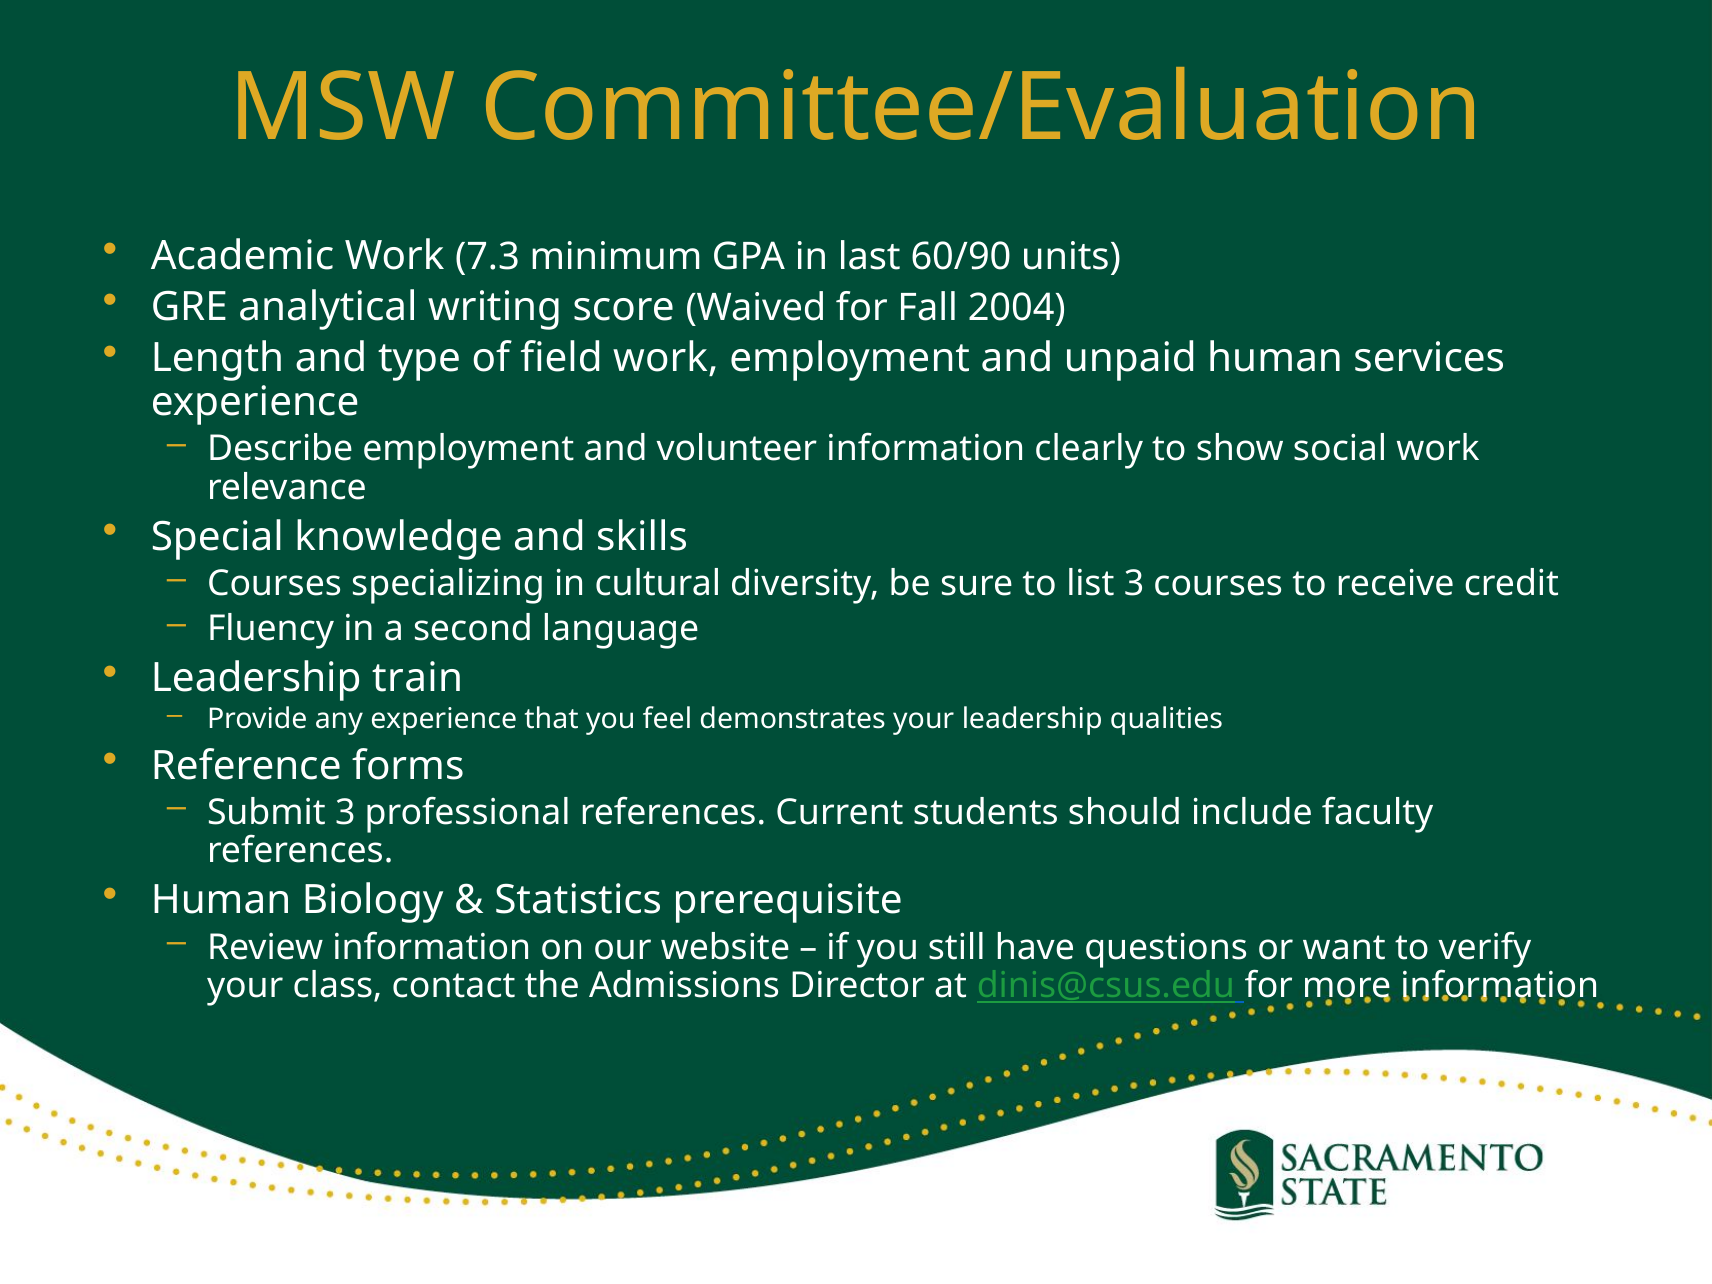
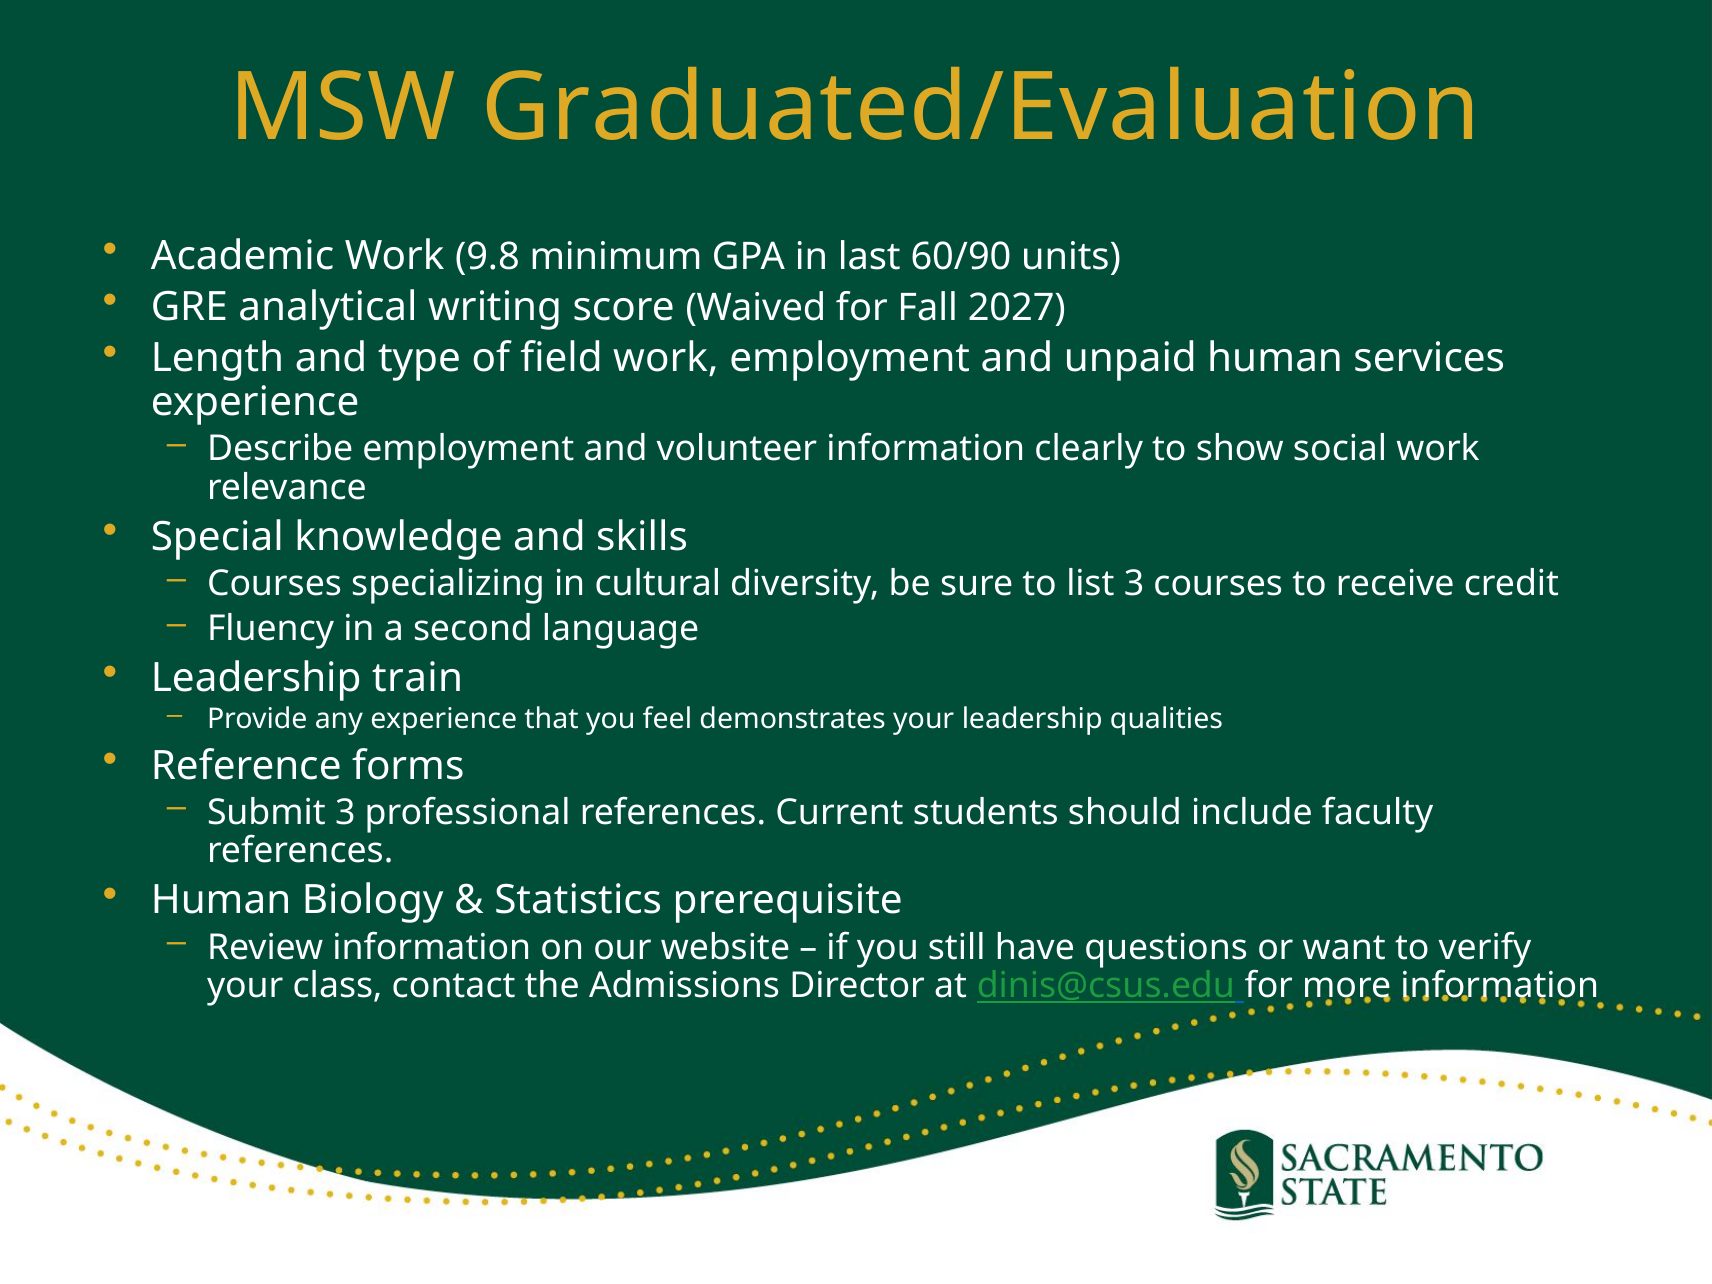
Committee/Evaluation: Committee/Evaluation -> Graduated/Evaluation (981, 108)
7.3: 7.3 -> 9.8 (487, 257)
2004: 2004 -> 2027 (1017, 308)
